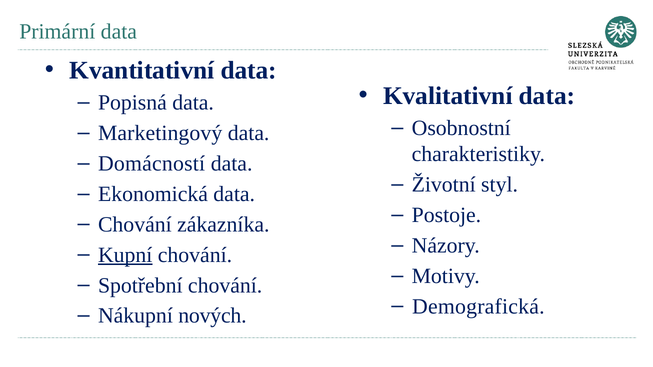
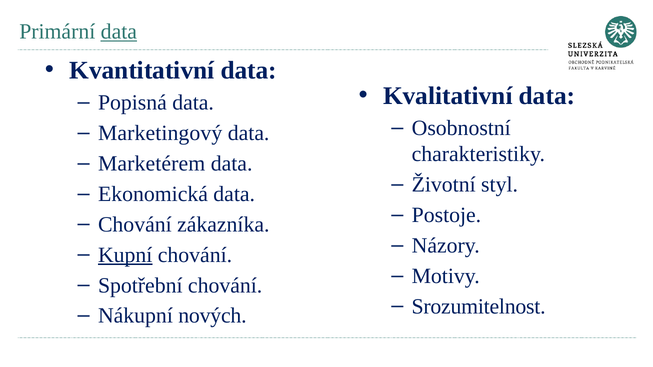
data underline: none -> present (119, 32)
Domácností: Domácností -> Marketérem (152, 164)
Demografická: Demografická -> Srozumitelnost (479, 307)
